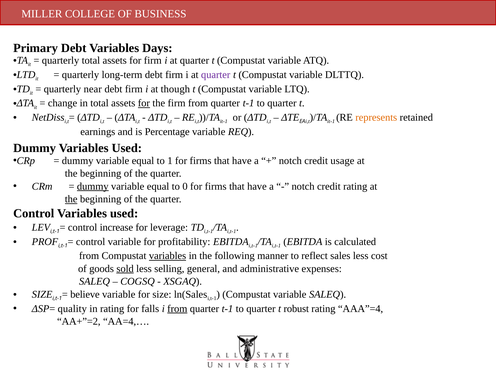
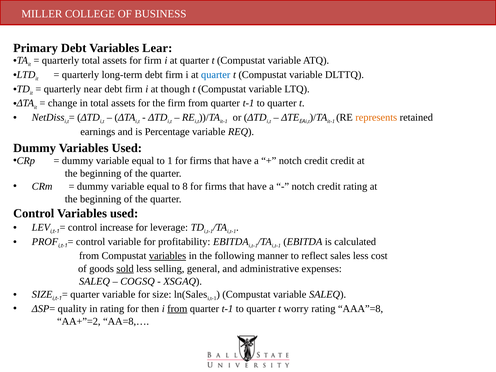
Days: Days -> Lear (157, 48)
quarter colour: purple -> blue (216, 75)
for underline: present -> none (144, 103)
credit usage: usage -> credit (342, 161)
dummy underline: present -> none (93, 186)
0: 0 -> 8 (185, 186)
the underline: present -> none (71, 199)
believe: believe -> quarter (85, 294)
falls: falls -> then (150, 309)
robust: robust -> worry (296, 309)
AAA”=4: AAA”=4 -> AAA”=8 (361, 309)
AA=4,…: AA=4,… -> AA=8,… (126, 321)
